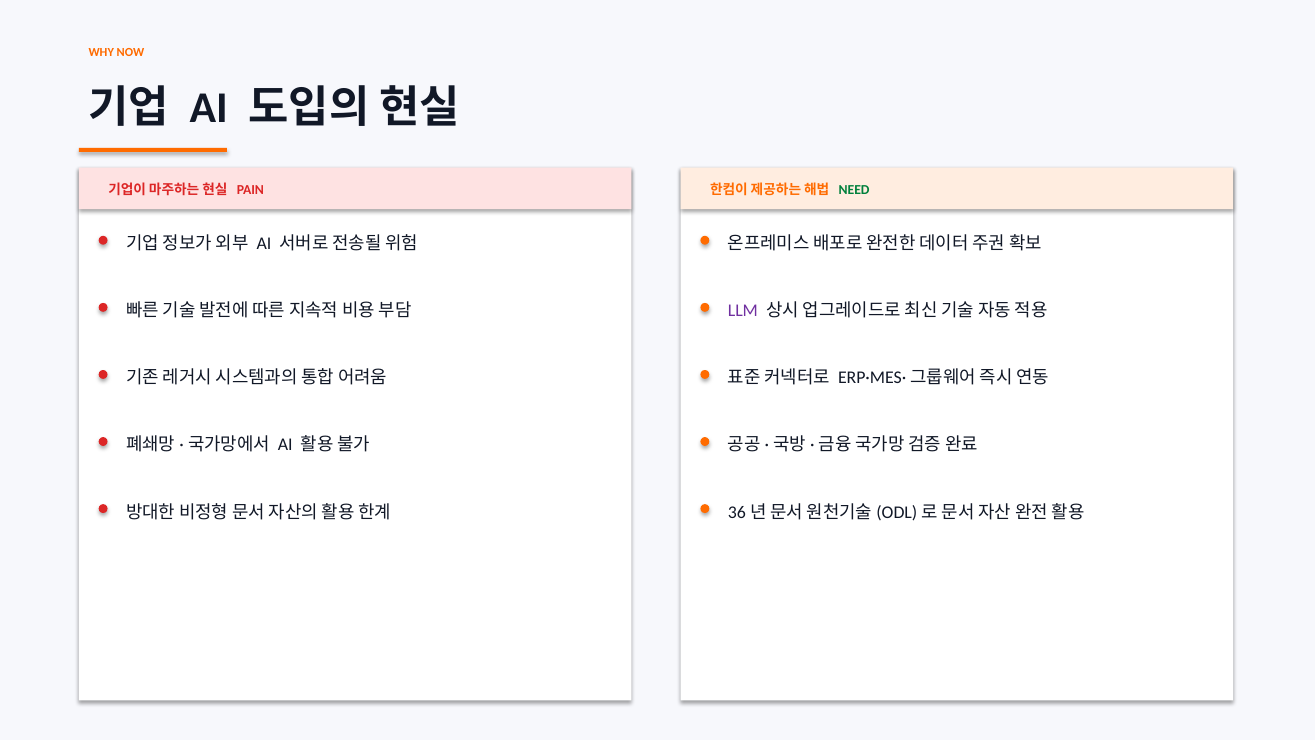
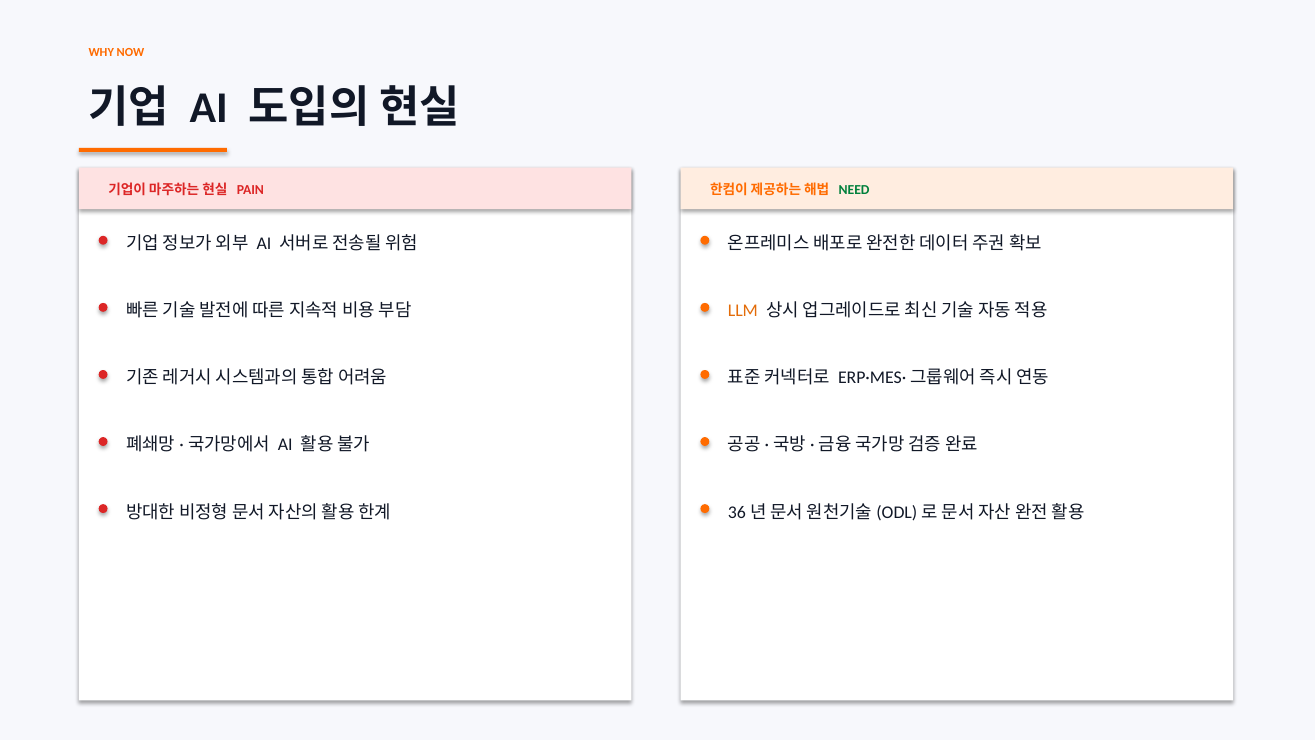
LLM colour: purple -> orange (743, 311)
